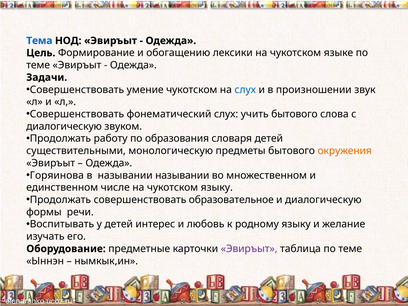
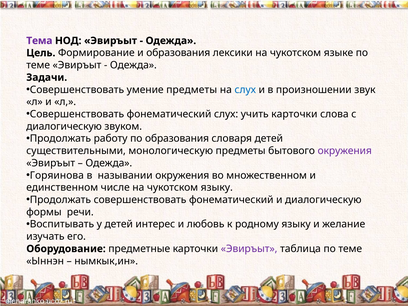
Тема colour: blue -> purple (39, 41)
и обогащению: обогащению -> образования (178, 53)
умение чукотском: чукотском -> предметы (192, 90)
учить бытового: бытового -> карточки (294, 114)
окружения colour: orange -> purple (345, 151)
назывании назывании: назывании -> окружения (182, 175)
Продолжать совершенствовать образовательное: образовательное -> фонематический (231, 200)
